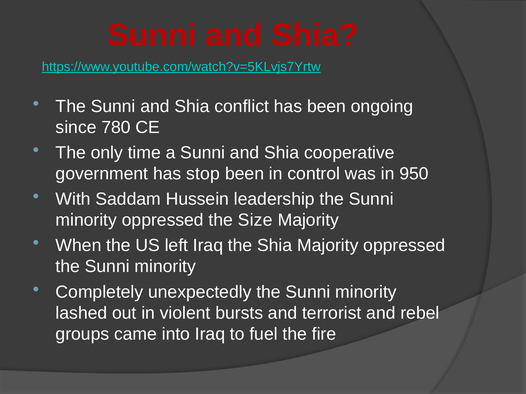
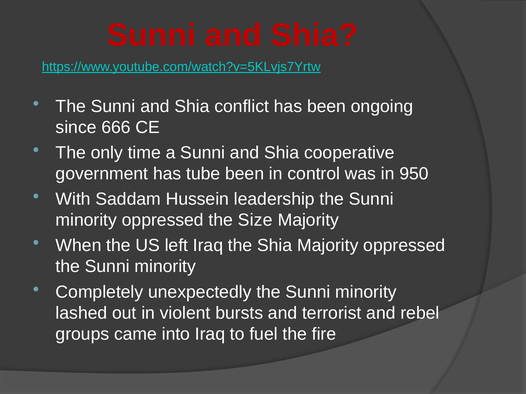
780: 780 -> 666 (116, 127)
stop: stop -> tube (203, 174)
